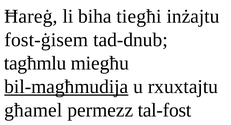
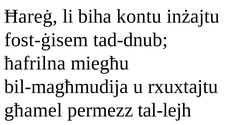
tiegħi: tiegħi -> kontu (139, 16)
tagħmlu: tagħmlu -> ħafrilna (35, 63)
bil-magħmudija underline: present -> none (66, 86)
tal-fost: tal-fost -> tal-lejh (164, 110)
